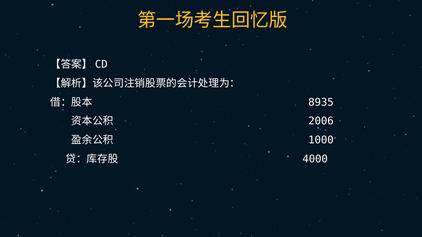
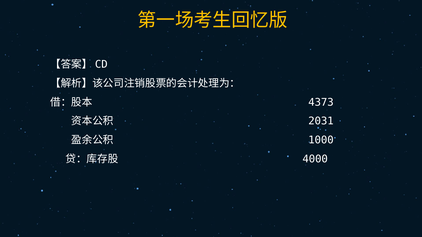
8935: 8935 -> 4373 (321, 102)
2006: 2006 -> 2031 (321, 121)
